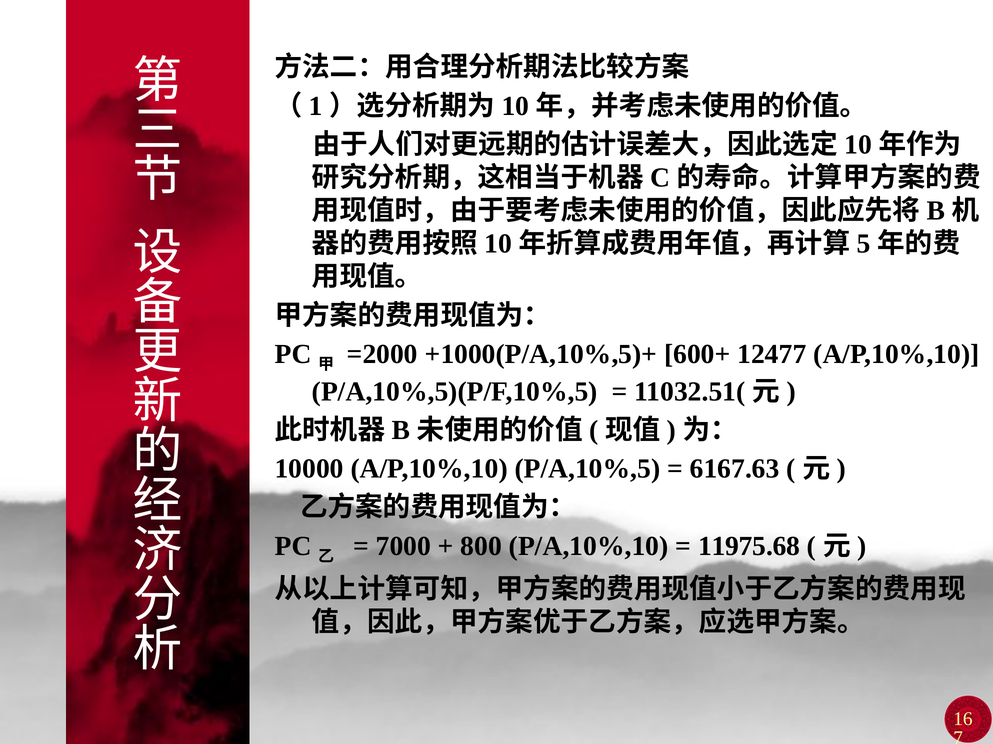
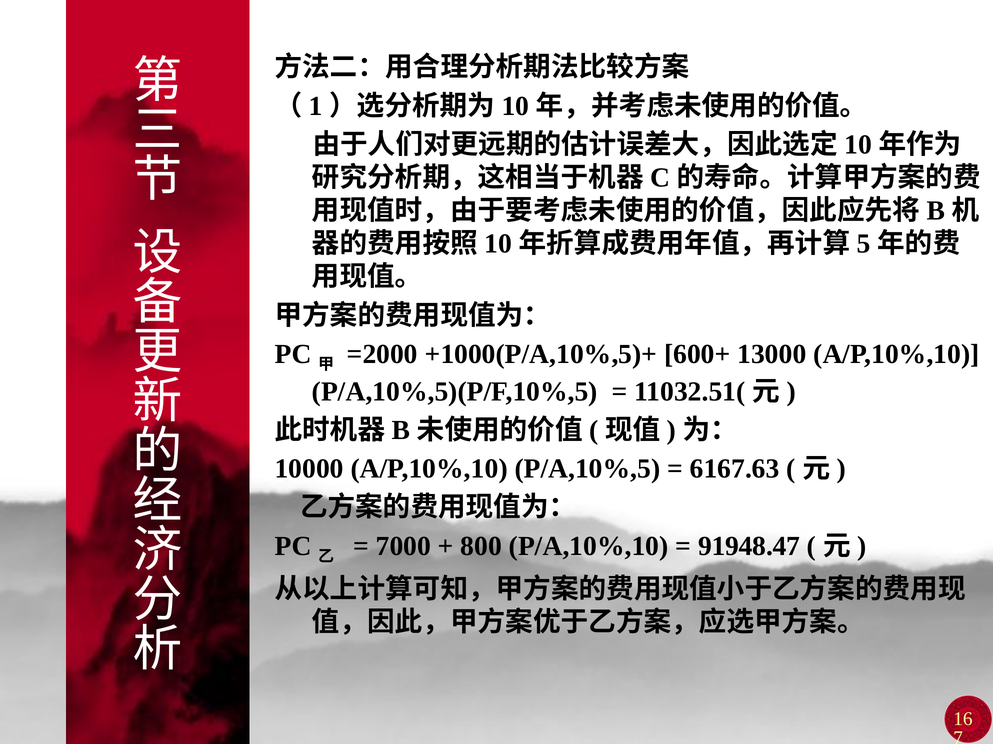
12477: 12477 -> 13000 (772, 354)
11975.68: 11975.68 -> 91948.47 (749, 547)
